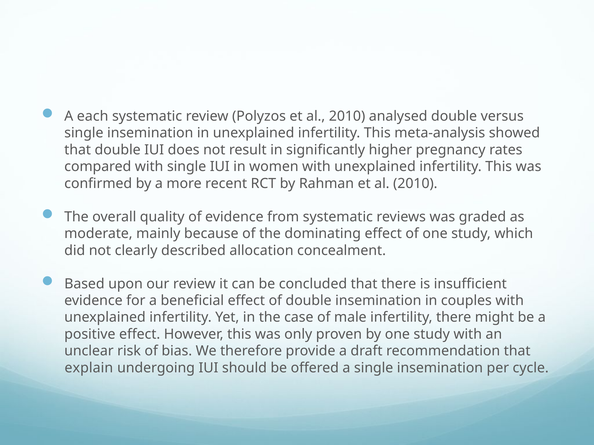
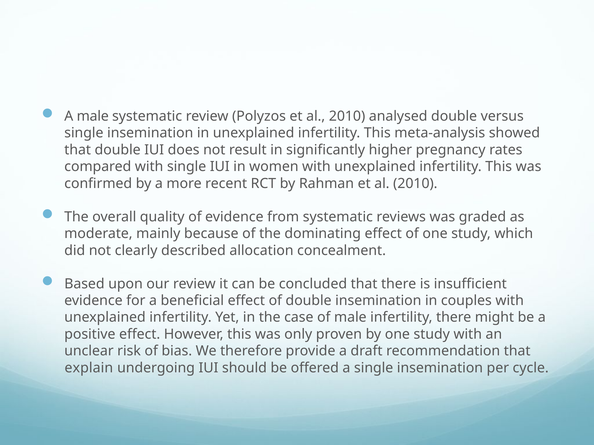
A each: each -> male (93, 116)
